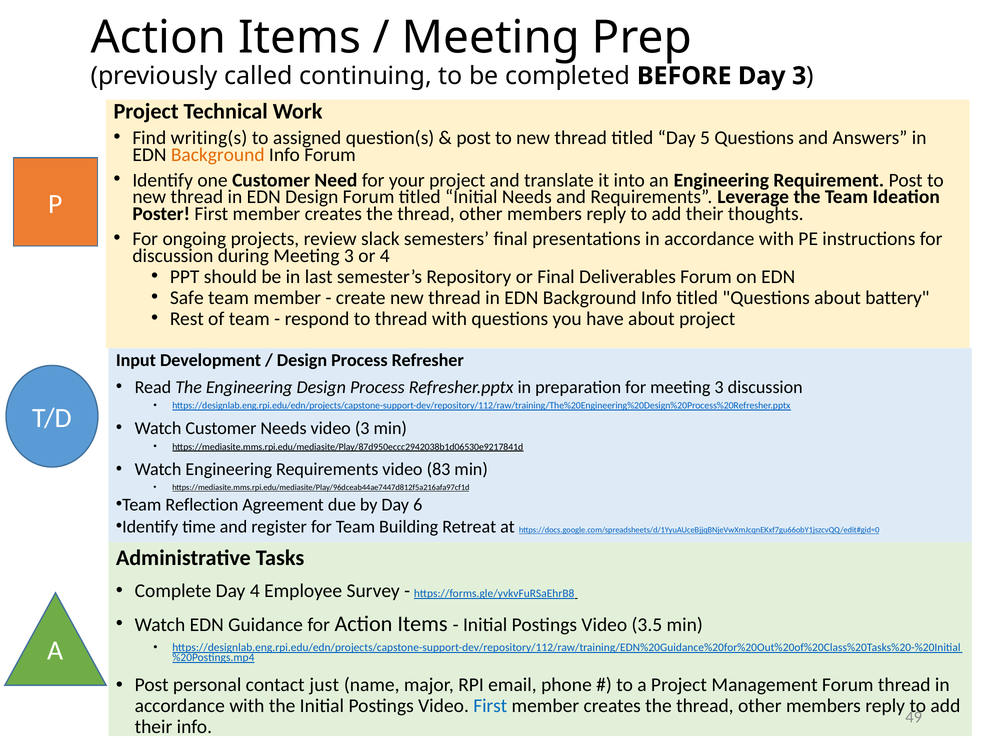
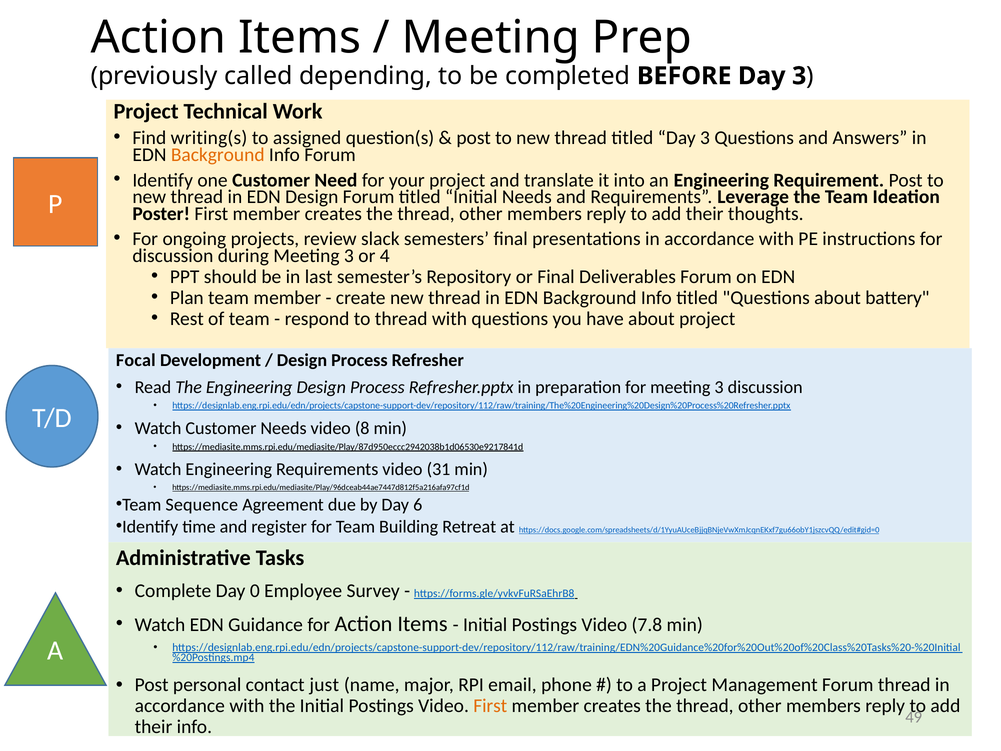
continuing: continuing -> depending (366, 76)
titled Day 5: 5 -> 3 (705, 138)
Safe: Safe -> Plan (187, 298)
Input: Input -> Focal (136, 360)
video 3: 3 -> 8 (362, 428)
83: 83 -> 31 (439, 469)
Reflection: Reflection -> Sequence (202, 504)
Day 4: 4 -> 0 (255, 591)
3.5: 3.5 -> 7.8 (647, 624)
First colour: blue -> orange (490, 706)
